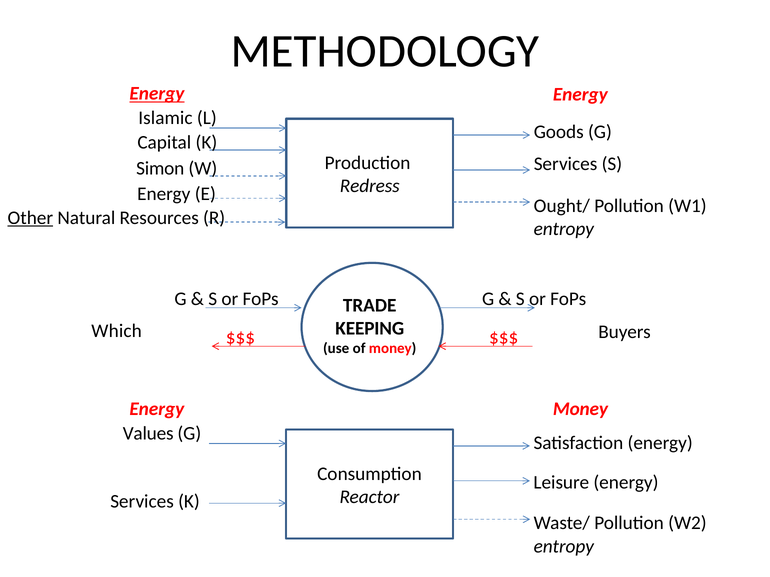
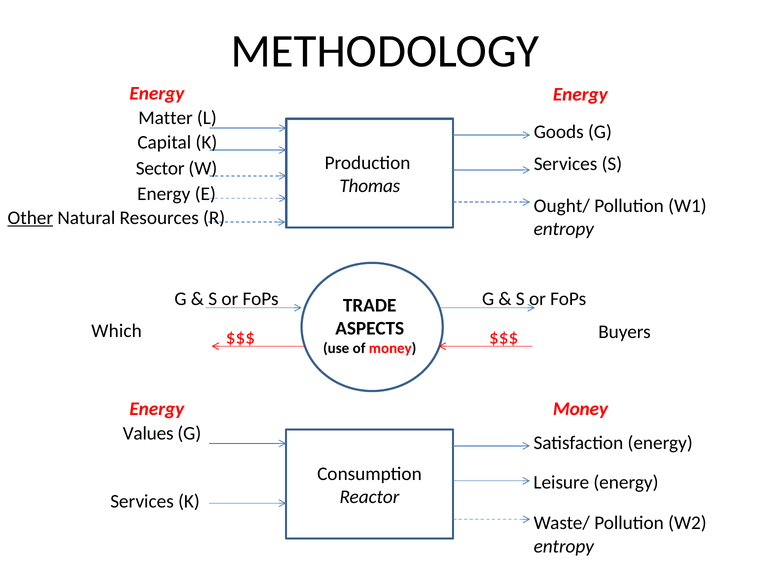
Energy underline: present -> none (157, 94)
Islamic: Islamic -> Matter (166, 118)
Simon: Simon -> Sector (160, 168)
Redress: Redress -> Thomas (370, 186)
KEEPING: KEEPING -> ASPECTS (370, 329)
